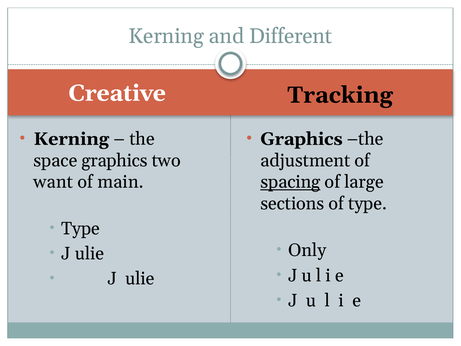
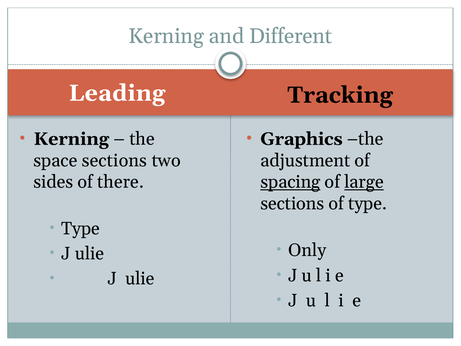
Creative: Creative -> Leading (117, 93)
space graphics: graphics -> sections (114, 160)
want: want -> sides (53, 182)
main: main -> there (121, 182)
large underline: none -> present (364, 182)
